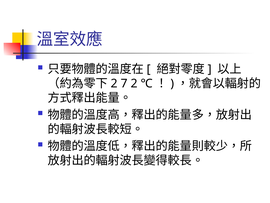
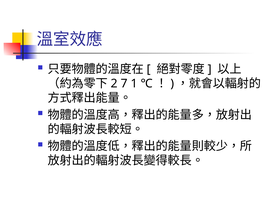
7 2: 2 -> 1 (134, 83)
